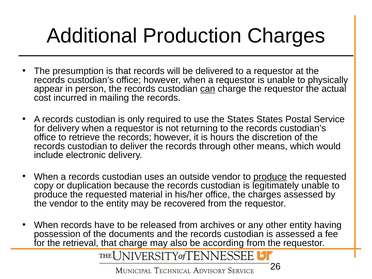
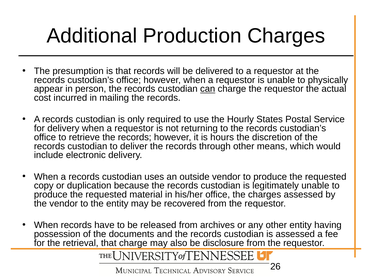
the States: States -> Hourly (240, 119)
produce underline: present -> none (270, 177)
according: according -> disclosure (223, 243)
